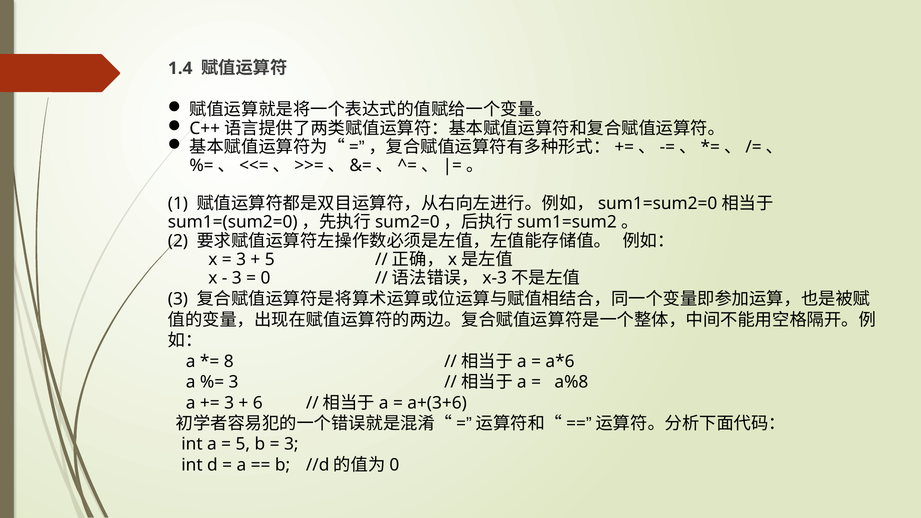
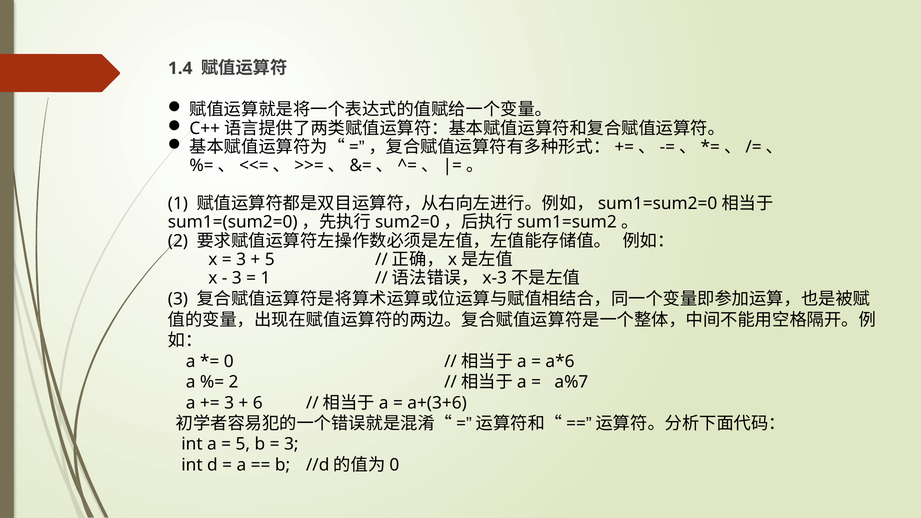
0: 0 -> 1 (266, 278)
8: 8 -> 0 (229, 361)
3: 3 -> 2 (234, 382)
a%8: a%8 -> a%7 (571, 382)
